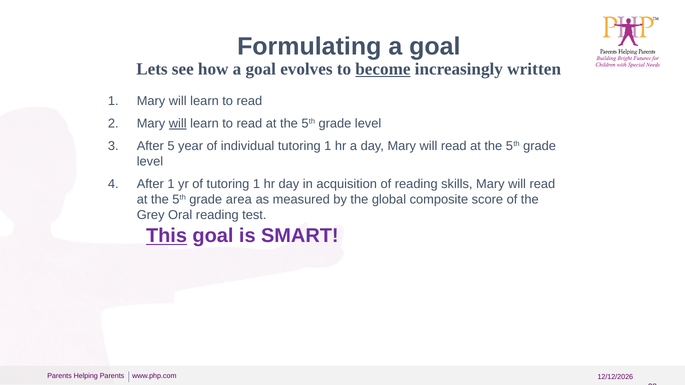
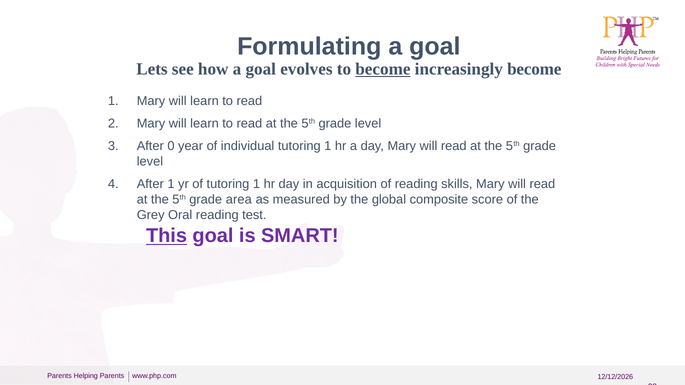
increasingly written: written -> become (534, 69)
will underline: present -> none (178, 124)
5: 5 -> 0 (171, 146)
